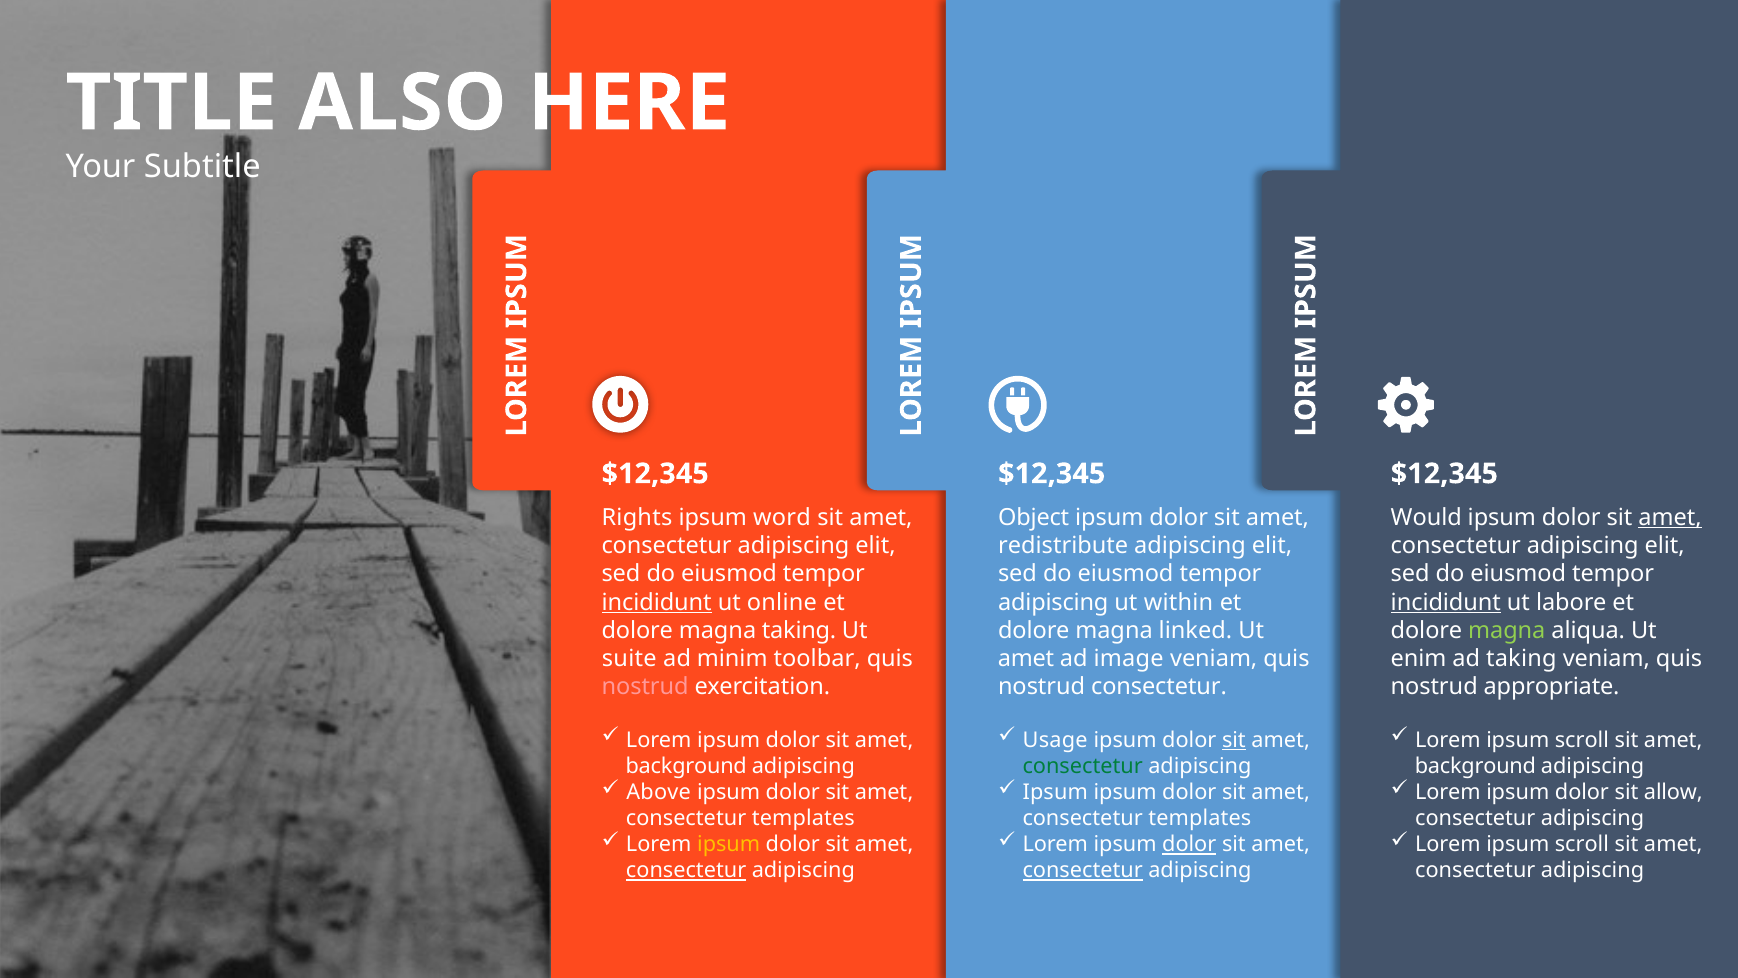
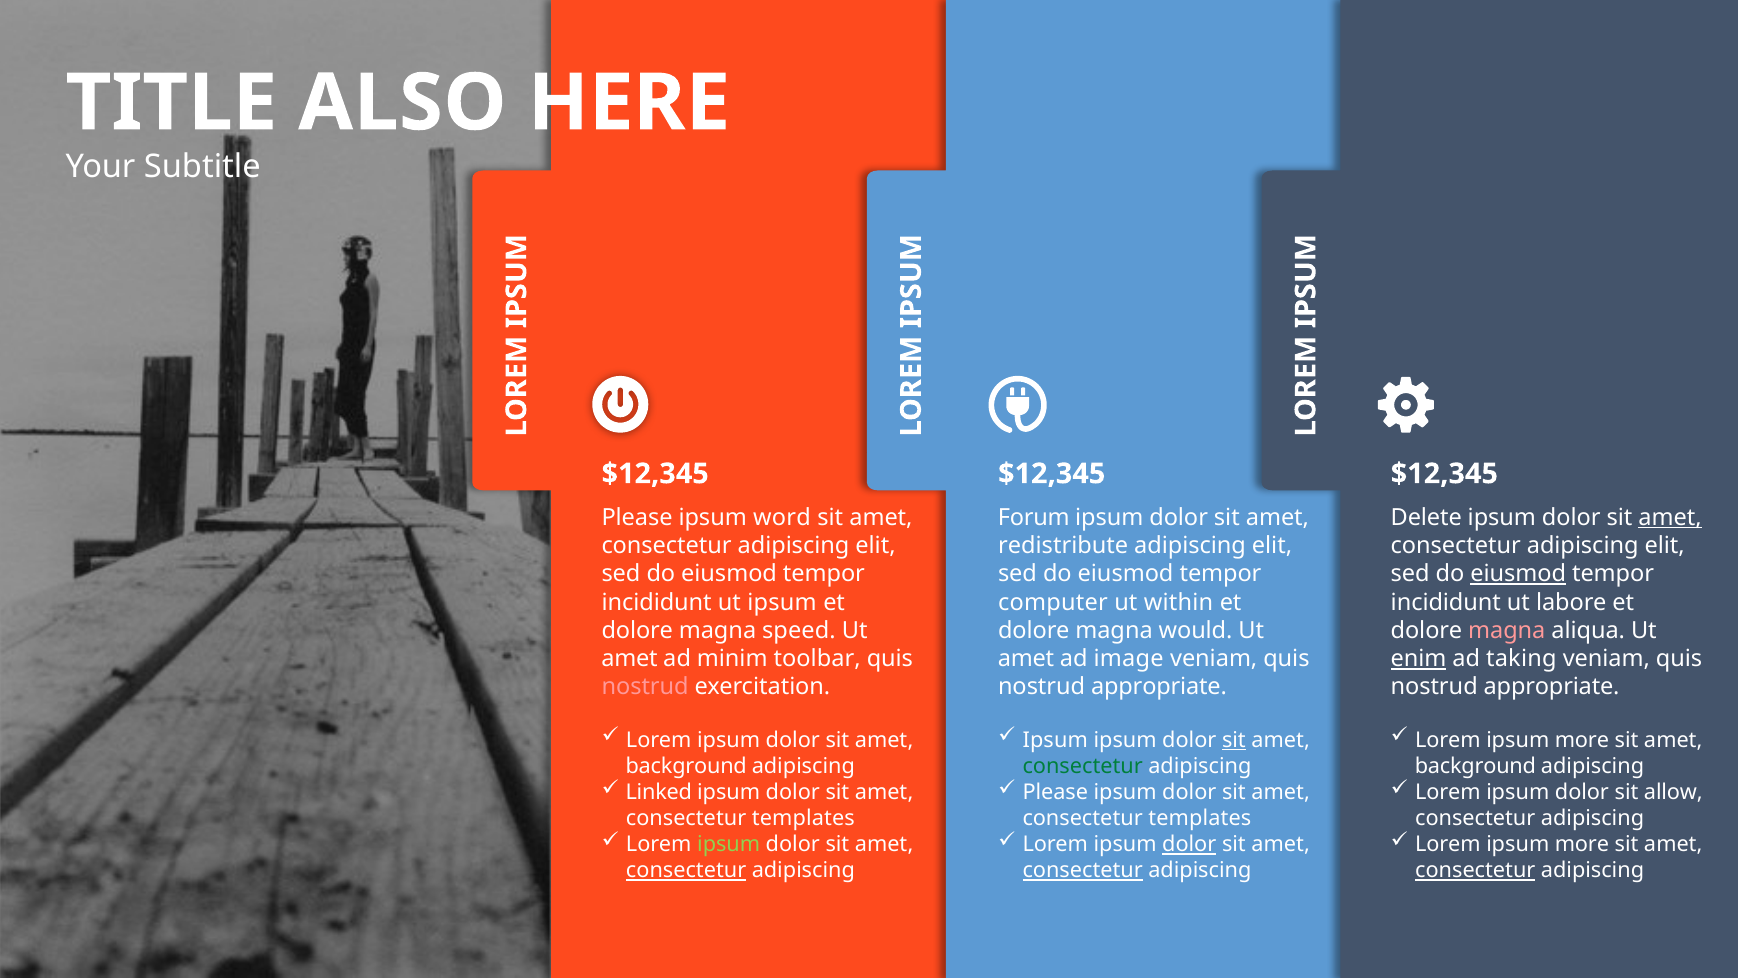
Rights: Rights -> Please (637, 517)
Object: Object -> Forum (1034, 517)
Would: Would -> Delete (1426, 517)
eiusmod underline: none -> present (1518, 574)
incididunt underline: present -> none (657, 602)
ut online: online -> ipsum (782, 602)
adipiscing: adipiscing -> computer (1053, 602)
incididunt underline: present -> none (1446, 602)
magna taking: taking -> speed (799, 630)
linked: linked -> would (1196, 630)
magna colour: light green -> pink (1507, 630)
suite: suite -> amet (630, 659)
enim underline: none -> present (1419, 659)
consectetur: consectetur -> appropriate (1159, 687)
Usage: Usage -> Ipsum (1055, 740)
scroll: scroll -> more (1582, 740)
Above: Above -> Linked (659, 792)
Ipsum: Ipsum -> Please (1055, 792)
ipsum colour: yellow -> light green (729, 844)
scroll: scroll -> more (1582, 844)
consectetur underline: none -> present (1475, 870)
